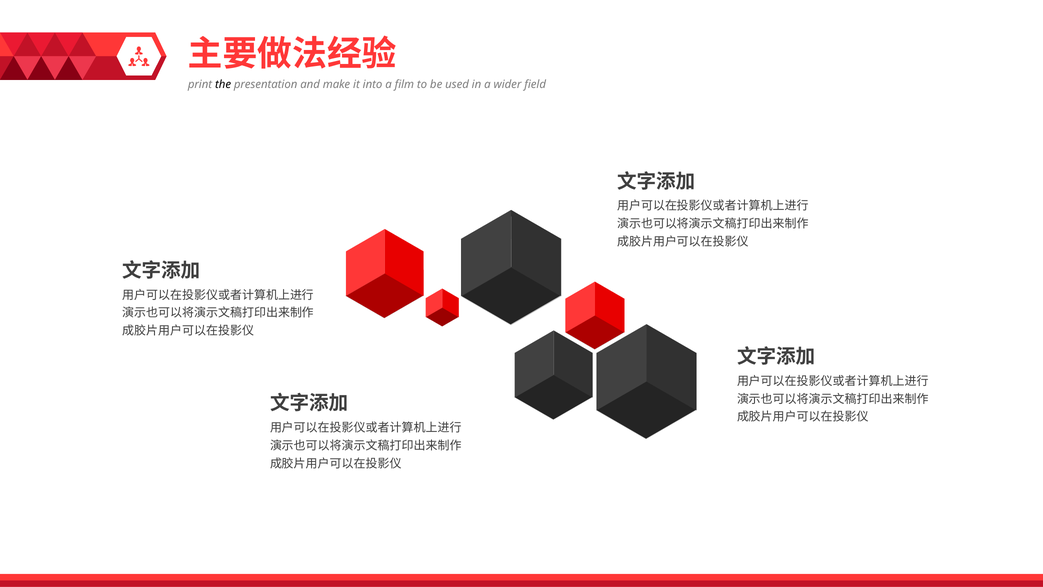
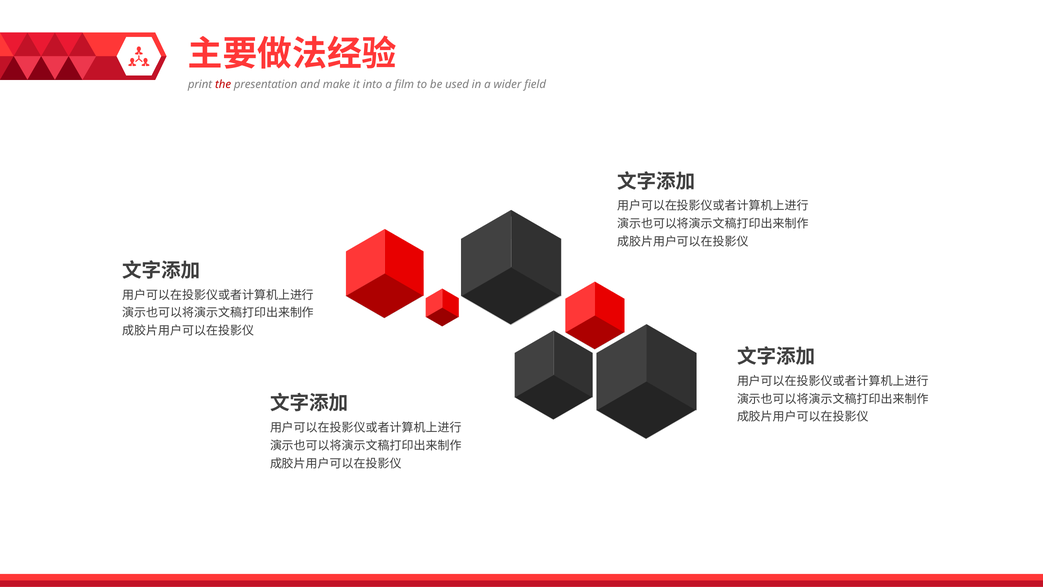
the colour: black -> red (223, 85)
